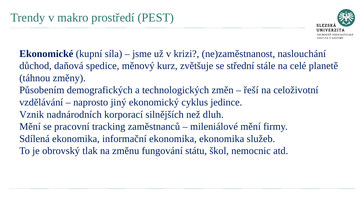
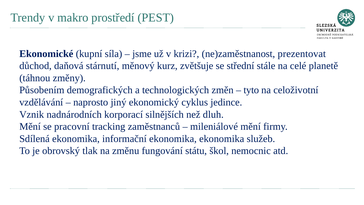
naslouchání: naslouchání -> prezentovat (302, 54)
spedice: spedice -> stárnutí (103, 66)
řeší: řeší -> tyto (251, 90)
